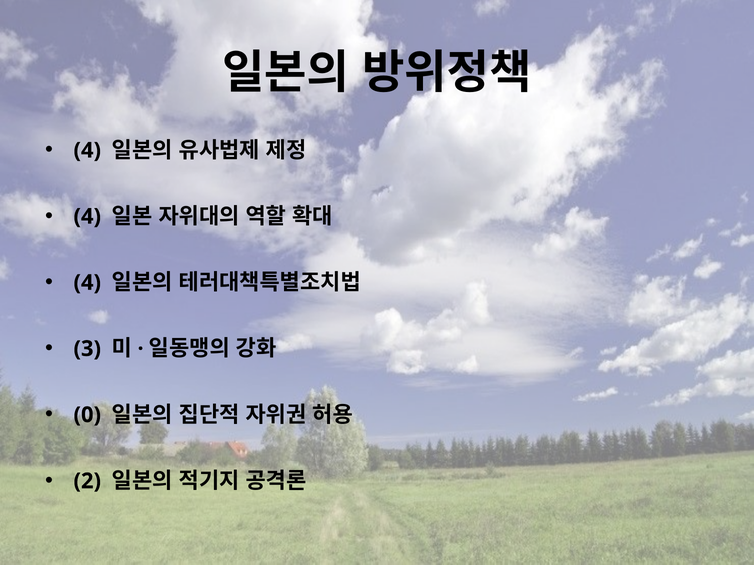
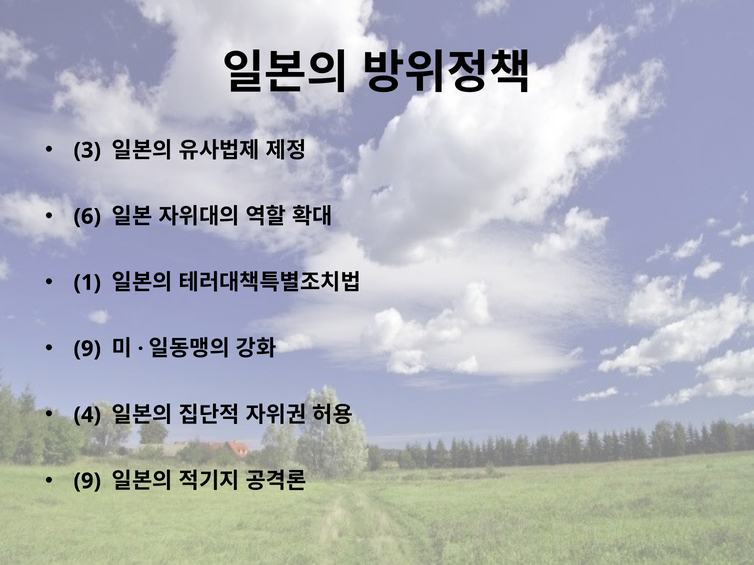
4: 4 -> 3 (87, 150)
4: 4 -> 6 (87, 217)
4: 4 -> 1 (87, 283)
3: 3 -> 9 (87, 349)
0: 0 -> 4 (87, 415)
2: 2 -> 9 (87, 481)
